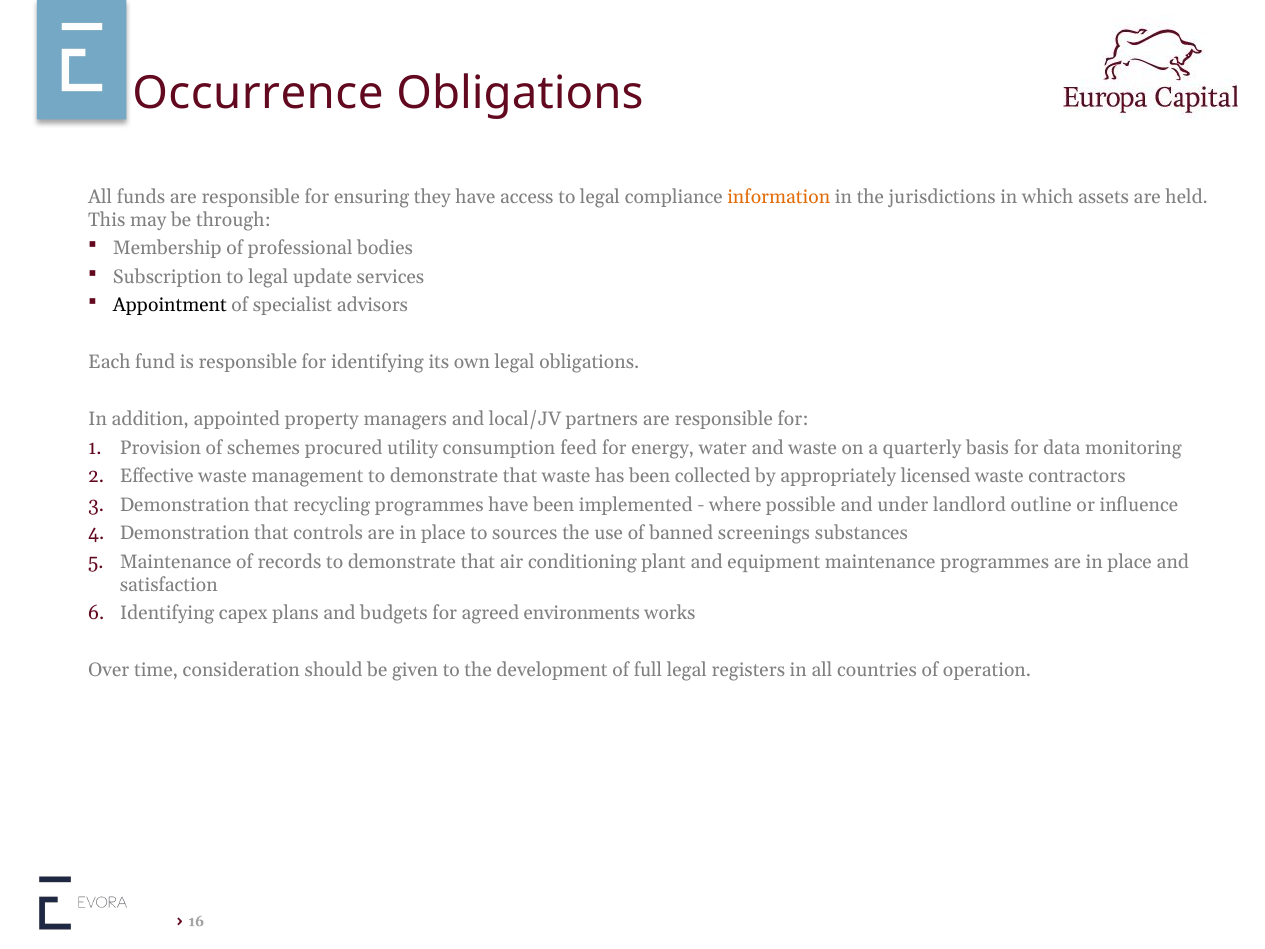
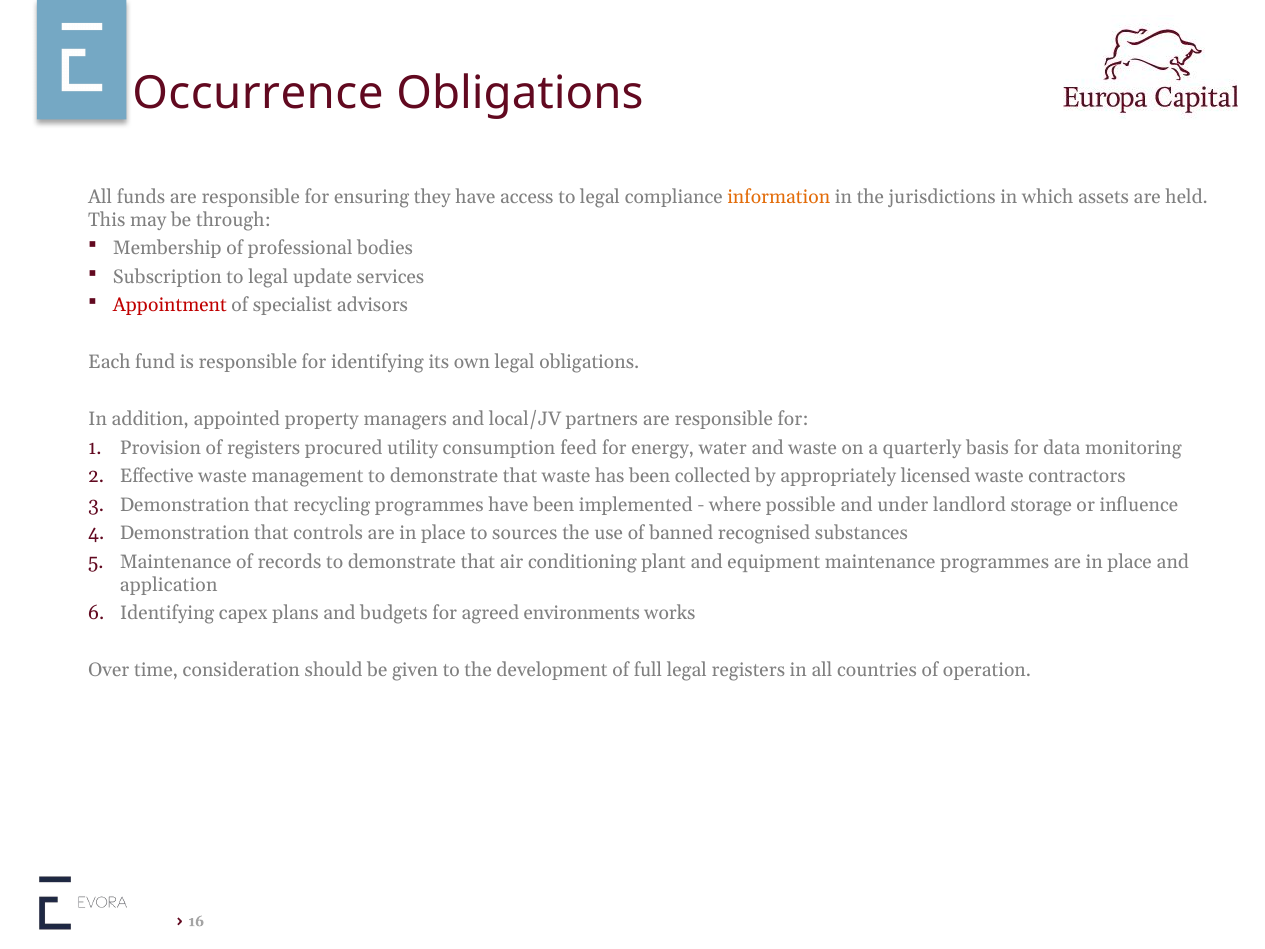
Appointment colour: black -> red (170, 305)
of schemes: schemes -> registers (264, 448)
outline: outline -> storage (1041, 505)
screenings: screenings -> recognised (764, 533)
satisfaction: satisfaction -> application (169, 585)
